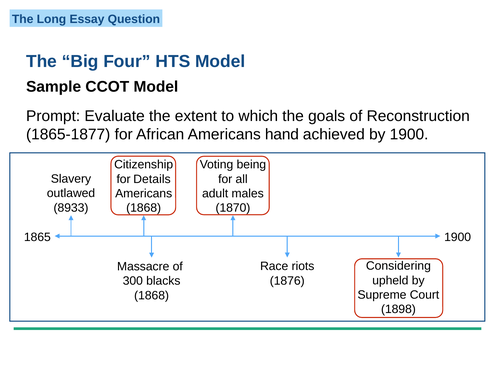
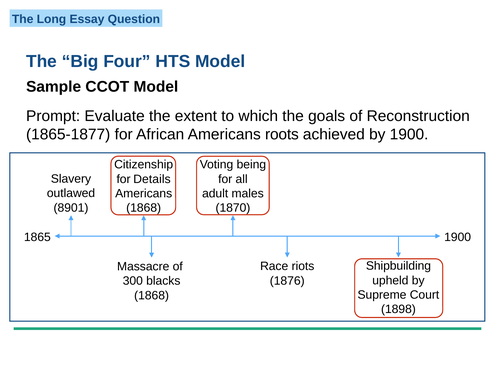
hand: hand -> roots (282, 135)
8933: 8933 -> 8901 (71, 208)
Considering: Considering -> Shipbuilding (398, 266)
